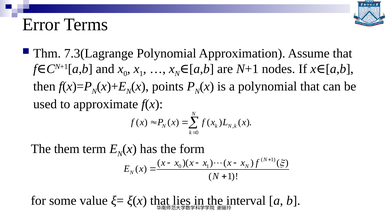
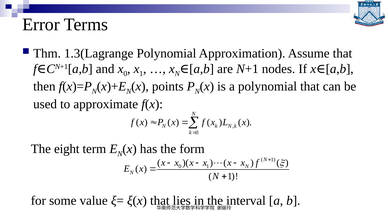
7.3(Lagrange: 7.3(Lagrange -> 1.3(Lagrange (99, 53)
them: them -> eight (67, 149)
